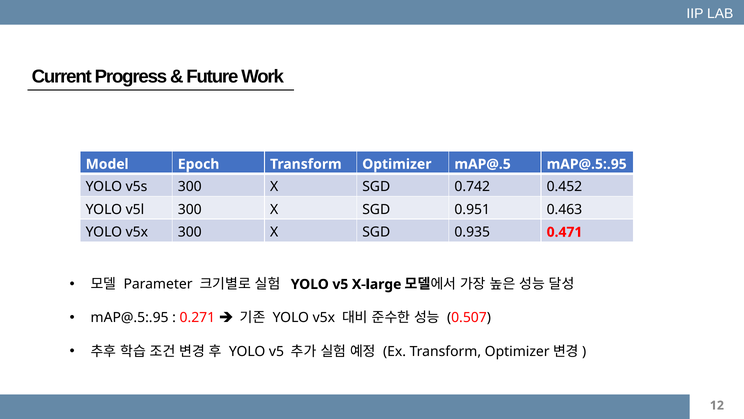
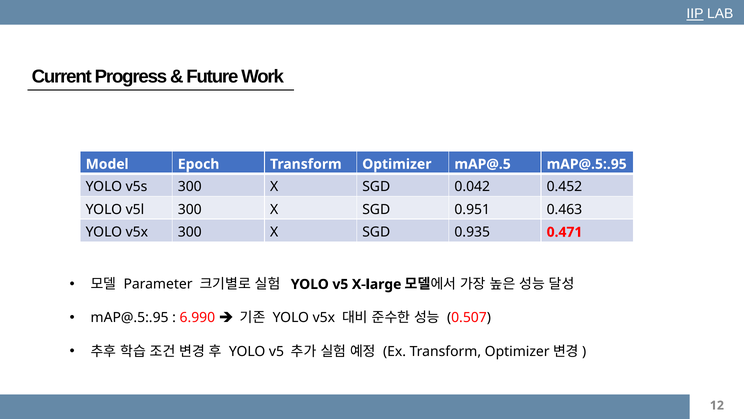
IIP underline: none -> present (695, 14)
0.742: 0.742 -> 0.042 (472, 187)
0.271: 0.271 -> 6.990 (197, 317)
